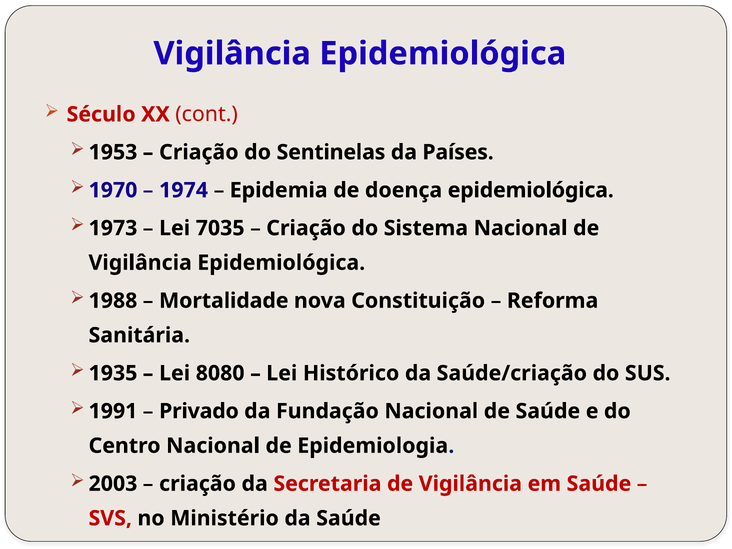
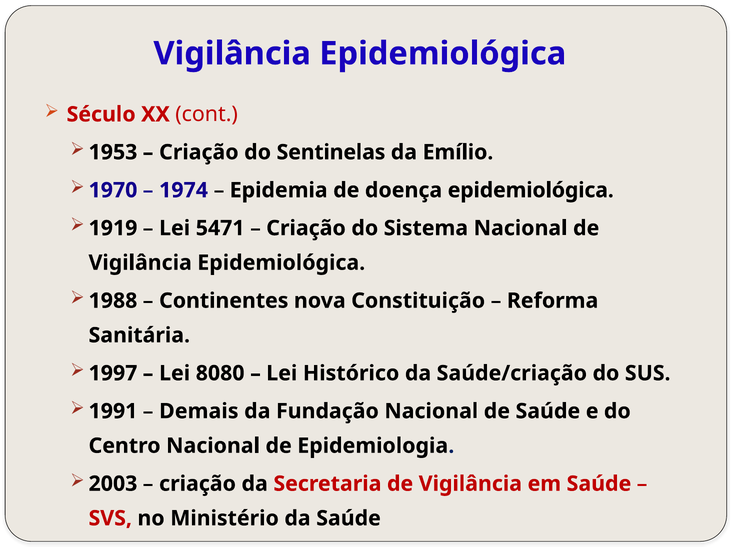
Países: Países -> Emílio (458, 152)
1973: 1973 -> 1919 (113, 228)
7035: 7035 -> 5471 (220, 228)
Mortalidade: Mortalidade -> Continentes (224, 301)
1935: 1935 -> 1997 (113, 373)
Privado: Privado -> Demais (199, 411)
